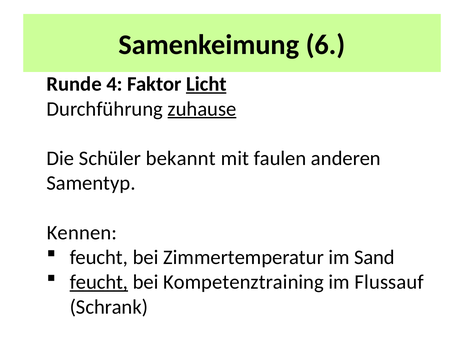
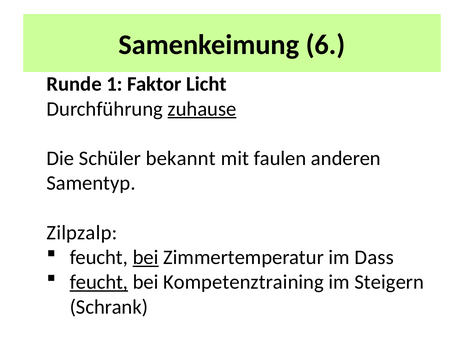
4: 4 -> 1 (114, 84)
Licht underline: present -> none (206, 84)
Kennen: Kennen -> Zilpzalp (82, 233)
bei underline: none -> present (146, 257)
Sand: Sand -> Dass (374, 257)
Flussauf: Flussauf -> Steigern (389, 282)
